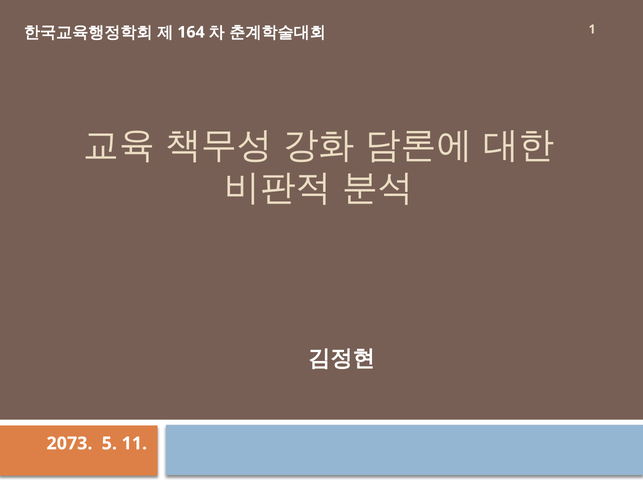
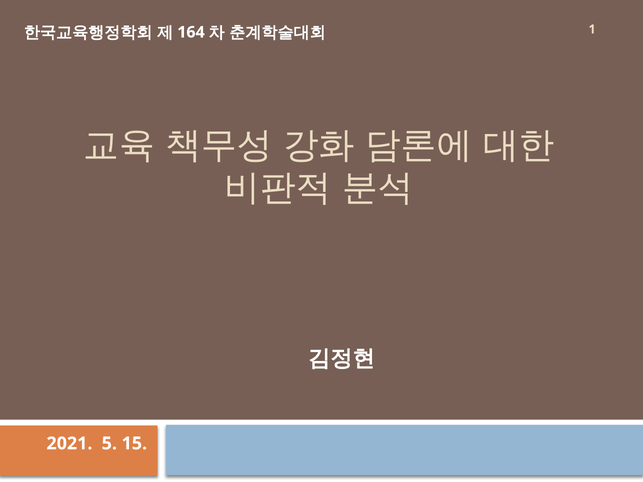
2073: 2073 -> 2021 (69, 444)
11: 11 -> 15 (134, 444)
